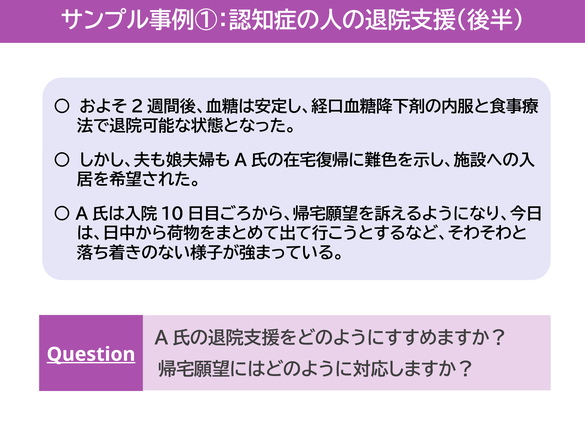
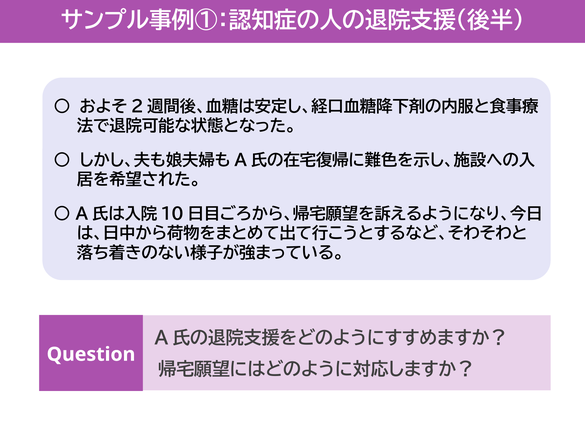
Question underline: present -> none (91, 354)
